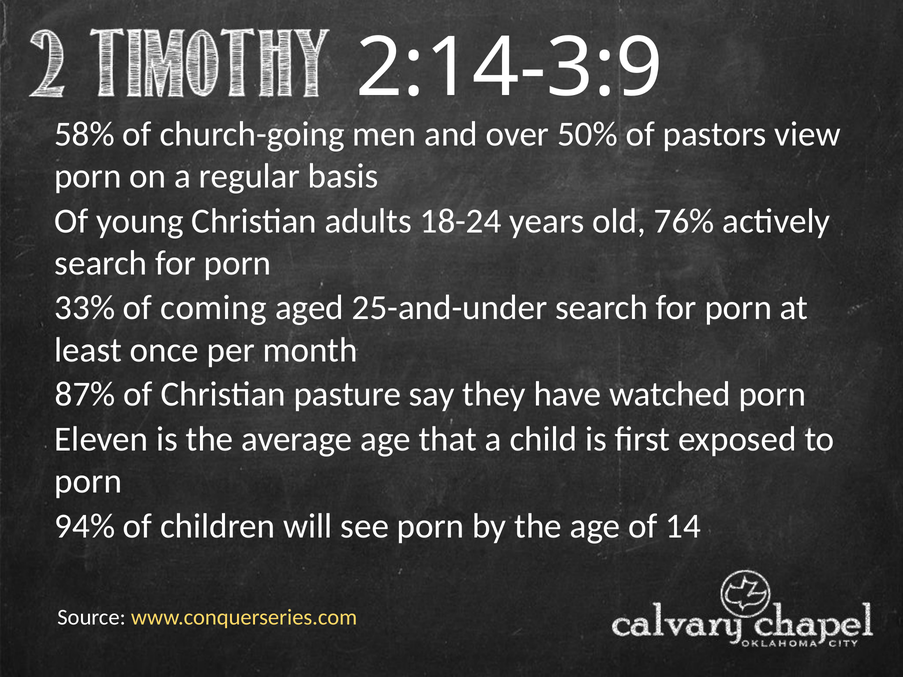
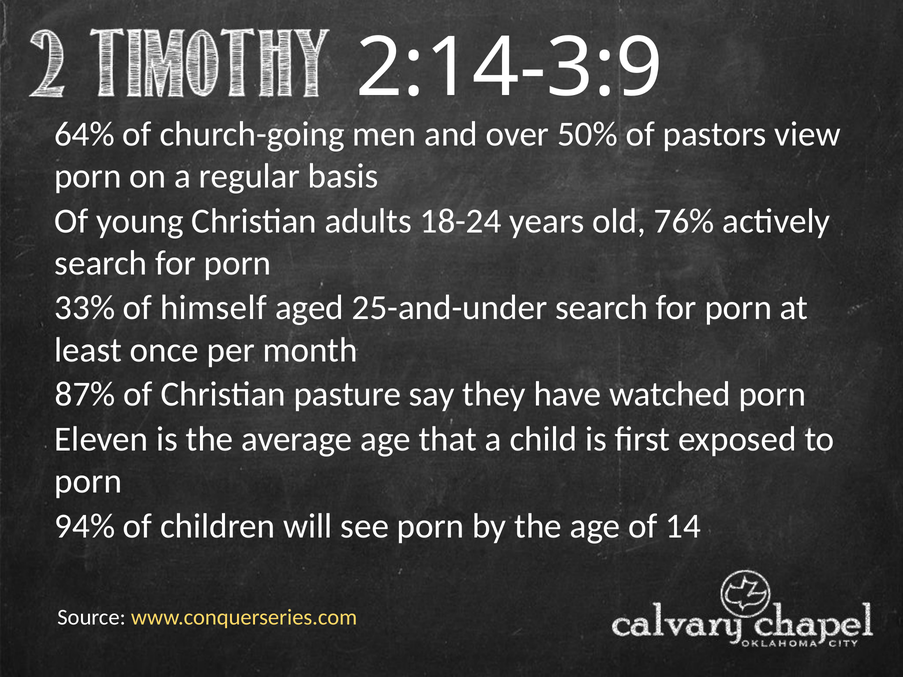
58%: 58% -> 64% (84, 134)
coming: coming -> himself (213, 308)
